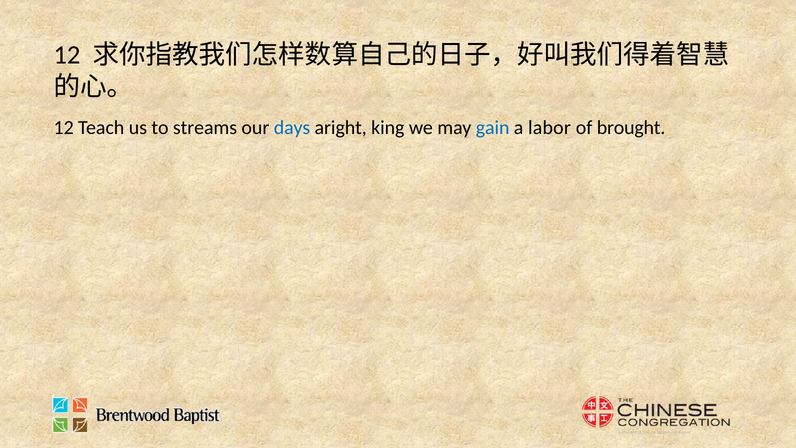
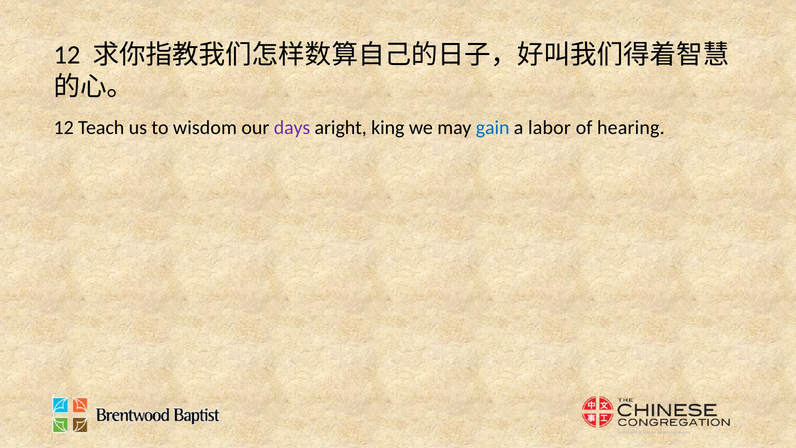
streams: streams -> wisdom (205, 127)
days colour: blue -> purple (292, 127)
brought: brought -> hearing (631, 127)
